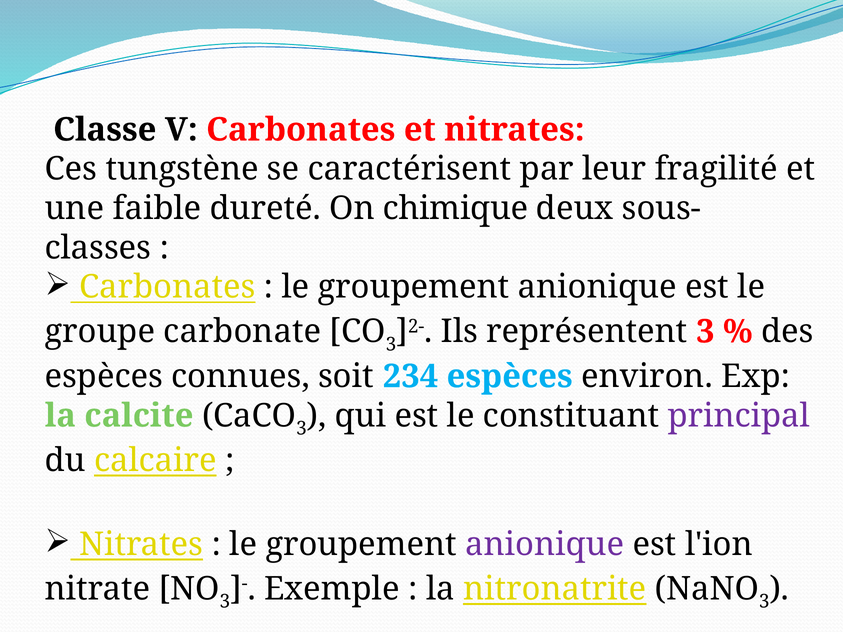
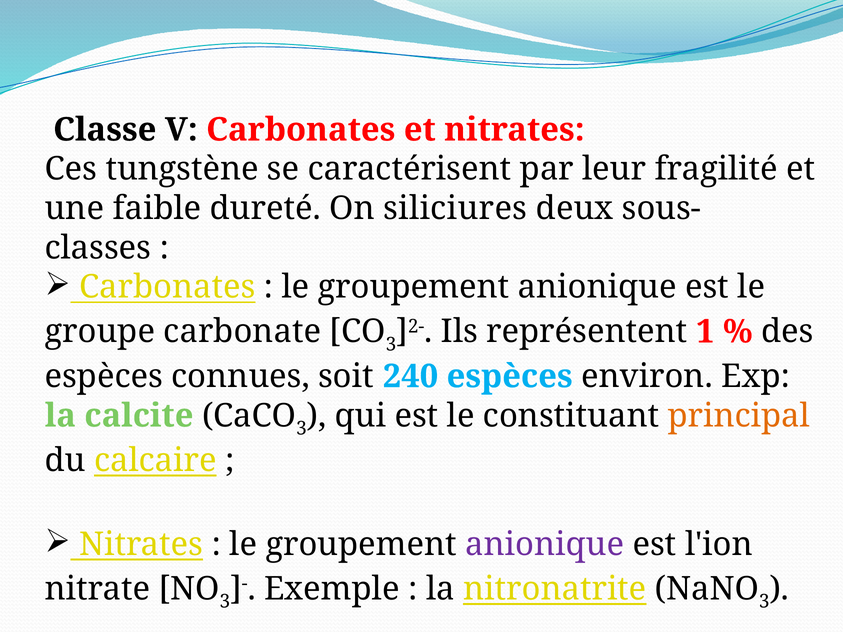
chimique: chimique -> siliciures (455, 209)
représentent 3: 3 -> 1 (705, 332)
234: 234 -> 240 (410, 377)
principal colour: purple -> orange (739, 416)
